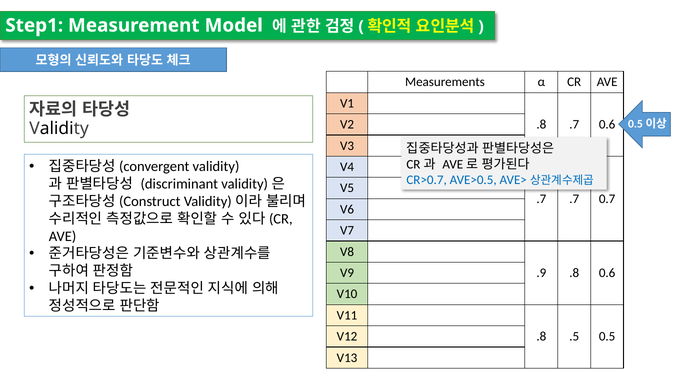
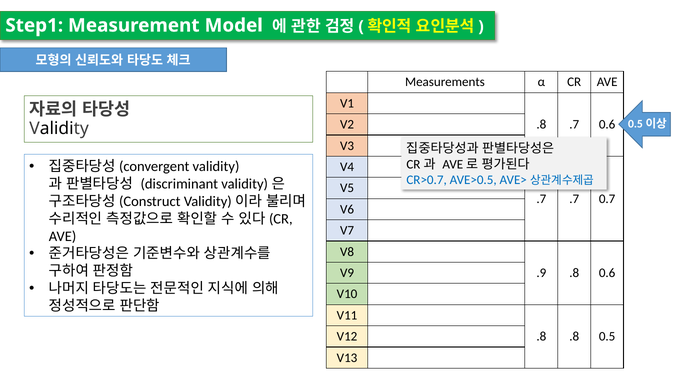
.8 .5: .5 -> .8 (574, 336)
